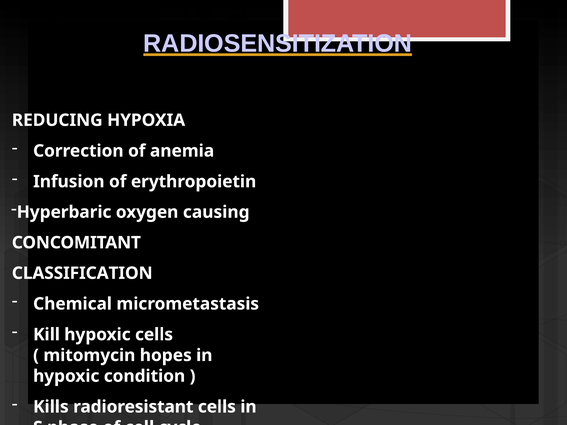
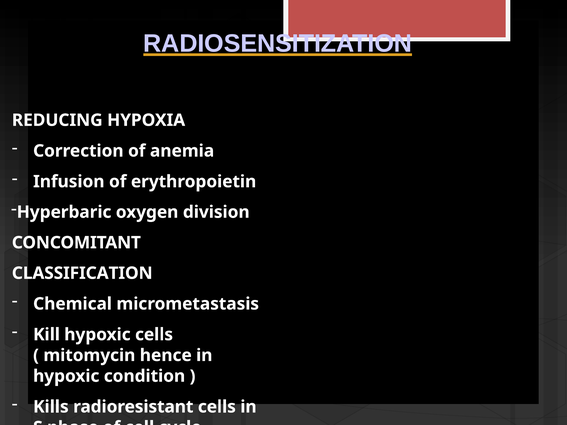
causing: causing -> division (216, 212)
hopes: hopes -> hence (166, 356)
